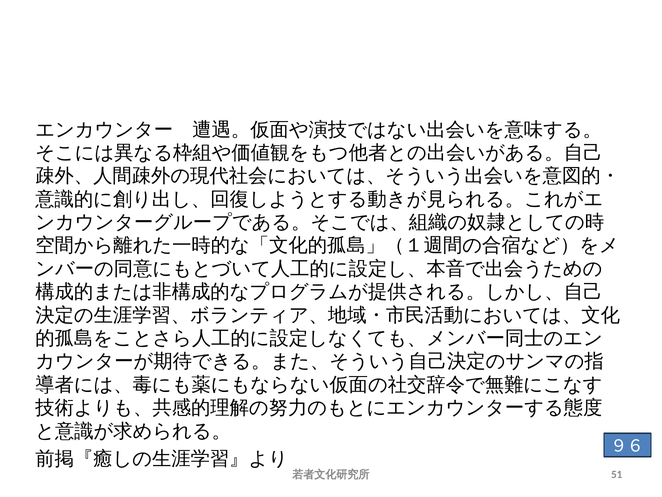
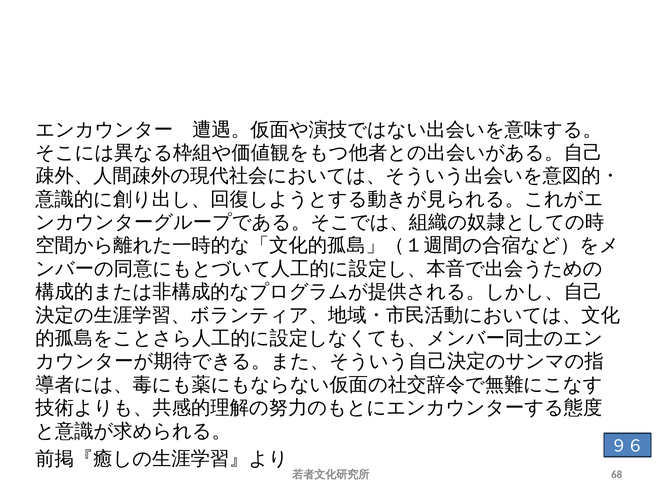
51: 51 -> 68 (617, 474)
